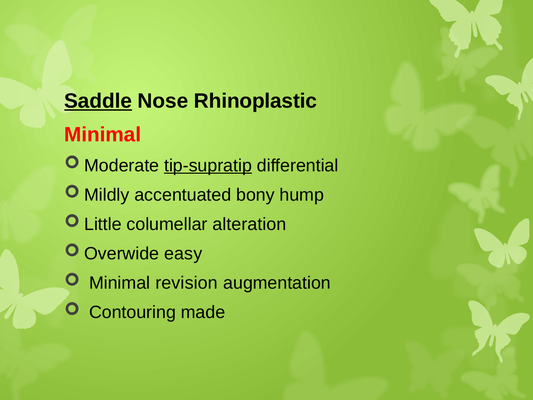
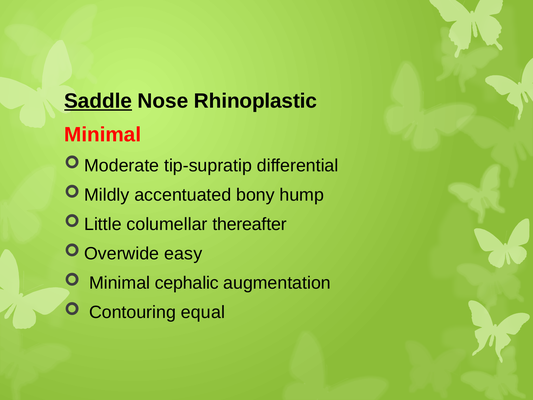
tip-supratip underline: present -> none (208, 165)
alteration: alteration -> thereafter (250, 224)
revision: revision -> cephalic (187, 283)
made: made -> equal (203, 312)
